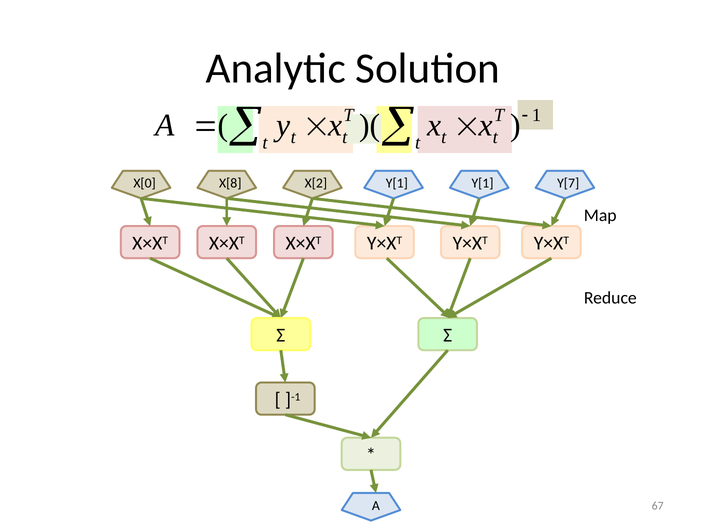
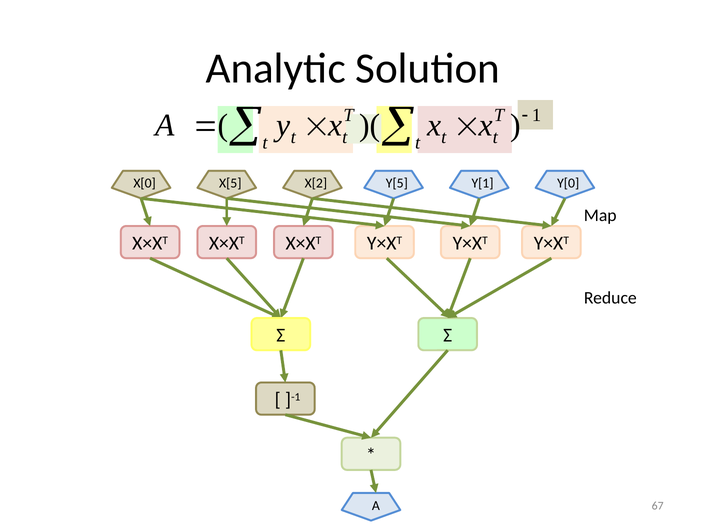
X[8: X[8 -> X[5 (230, 183)
X[2 Y[1: Y[1 -> Y[5 (397, 183)
Y[7: Y[7 -> Y[0 (568, 183)
